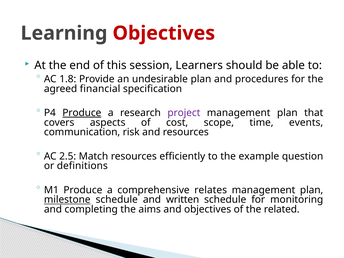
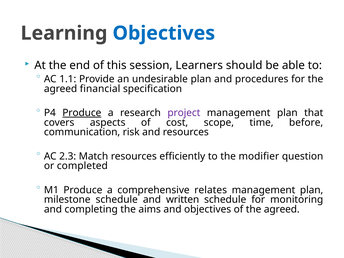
Objectives colour: red -> blue (164, 33)
1.8: 1.8 -> 1.1 (68, 79)
events: events -> before (306, 122)
2.5: 2.5 -> 2.3 (68, 156)
example: example -> modifier (259, 156)
definitions: definitions -> completed (82, 166)
milestone underline: present -> none (67, 200)
of the related: related -> agreed (282, 209)
